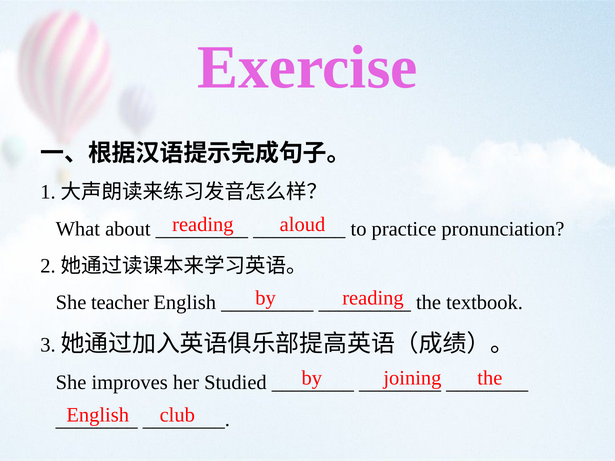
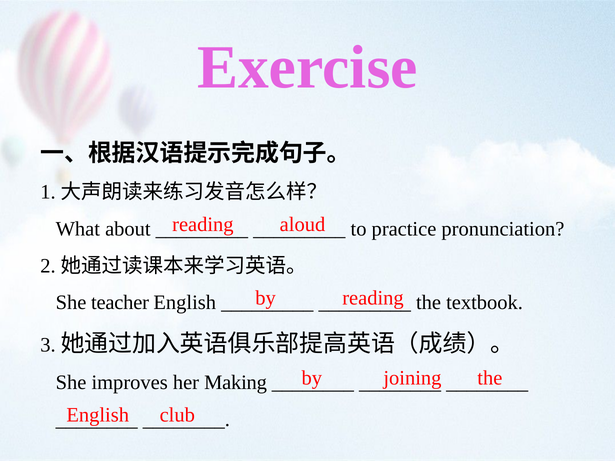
Studied: Studied -> Making (236, 383)
